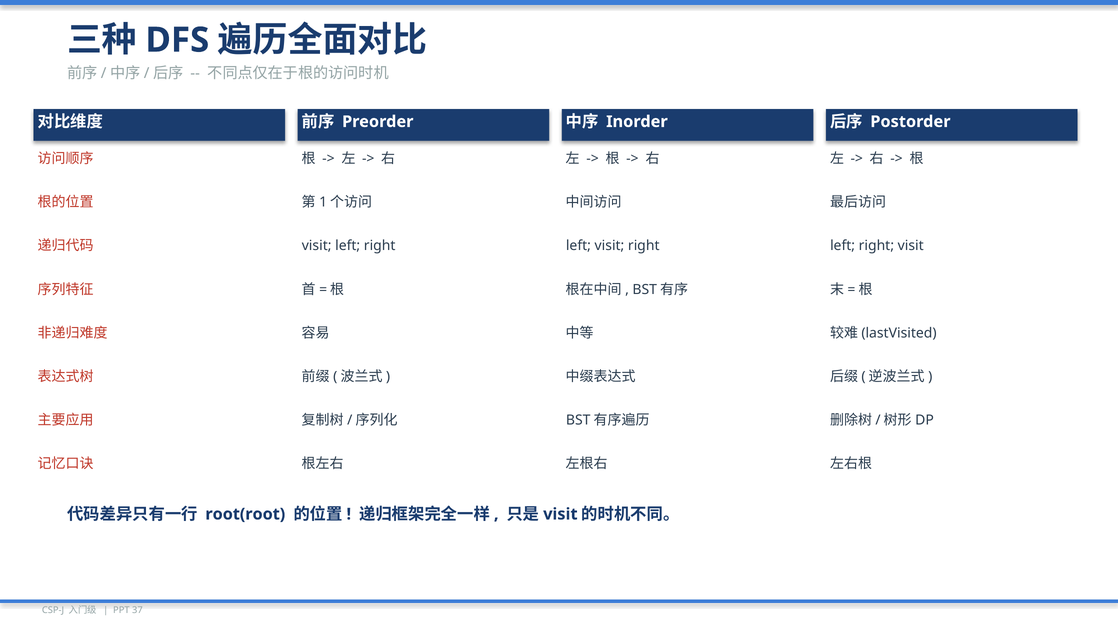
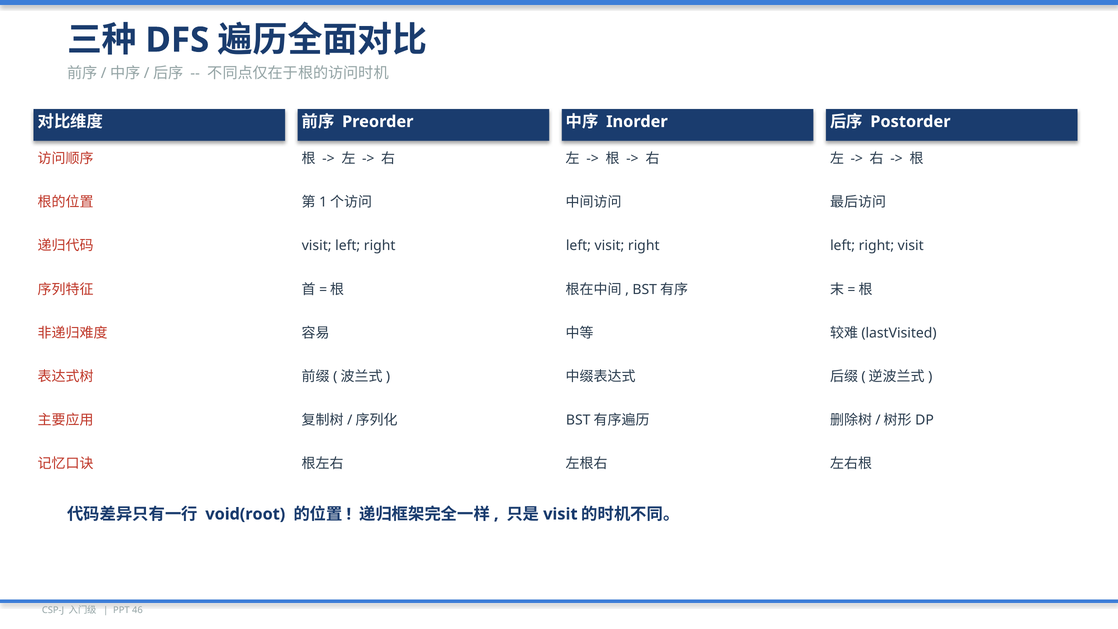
root(root: root(root -> void(root (245, 514)
37: 37 -> 46 (137, 610)
